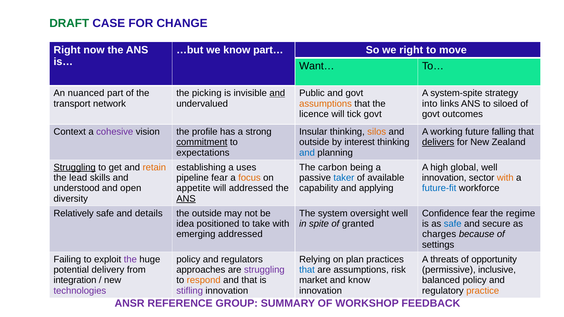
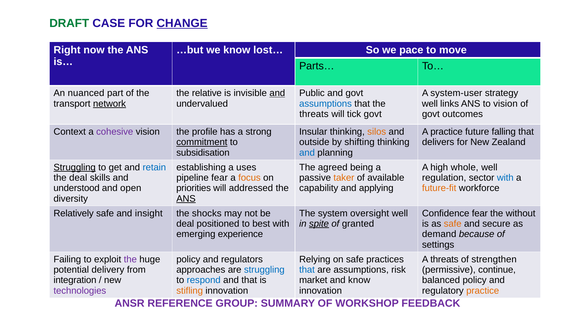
CHANGE underline: none -> present (182, 23)
part…: part… -> lost… (268, 50)
we right: right -> pace (411, 50)
Want…: Want… -> Parts… (317, 66)
picking: picking -> relative (207, 93)
system-spite: system-spite -> system-user (456, 93)
network underline: none -> present (110, 104)
assumptions colour: orange -> blue (326, 104)
into: into -> well (430, 104)
to siloed: siloed -> vision (505, 104)
licence: licence -> threats (314, 114)
A working: working -> practice (447, 132)
interest: interest -> shifting (360, 142)
delivers underline: present -> none (438, 142)
expectations: expectations -> subsidisation (203, 153)
retain colour: orange -> blue (154, 167)
carbon: carbon -> agreed (333, 167)
global: global -> whole (465, 167)
the lead: lead -> deal (78, 178)
taker colour: blue -> orange (344, 178)
innovation: innovation -> regulation (444, 178)
with colour: orange -> blue (505, 178)
appetite: appetite -> priorities (194, 188)
future-fit colour: blue -> orange (439, 188)
details: details -> insight (149, 213)
the outside: outside -> shocks (207, 213)
regime: regime -> without (521, 213)
idea: idea -> deal (185, 224)
take: take -> best (261, 224)
spite underline: none -> present (319, 224)
safe colour: blue -> orange (453, 224)
emerging addressed: addressed -> experience (240, 234)
charges: charges -> demand (439, 234)
on plan: plan -> safe (355, 259)
opportunity: opportunity -> strengthen (494, 259)
struggling colour: purple -> blue (264, 270)
inclusive: inclusive -> continue (497, 270)
respond colour: orange -> blue (204, 280)
stifling colour: purple -> orange (190, 291)
